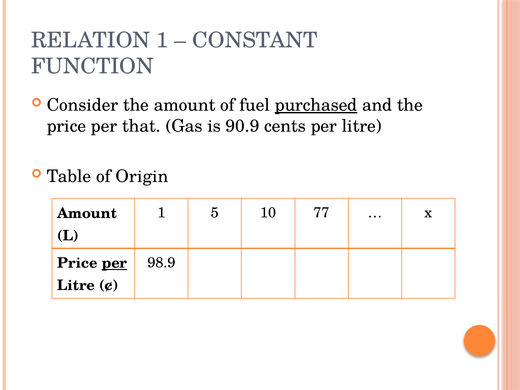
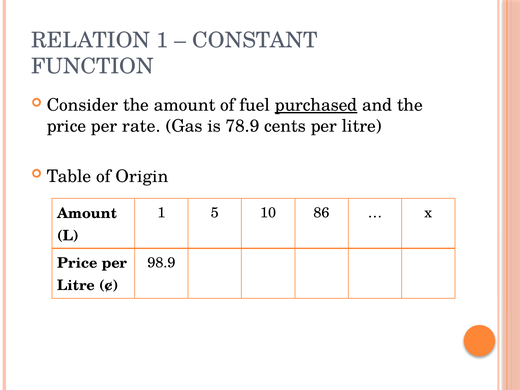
that: that -> rate (141, 126)
90.9: 90.9 -> 78.9 (243, 126)
77: 77 -> 86 (322, 213)
per underline: present -> none (114, 263)
